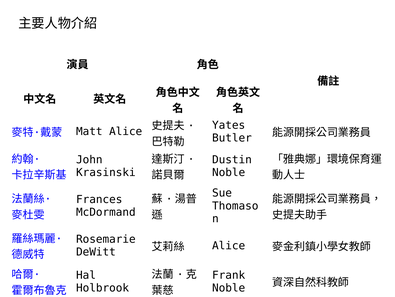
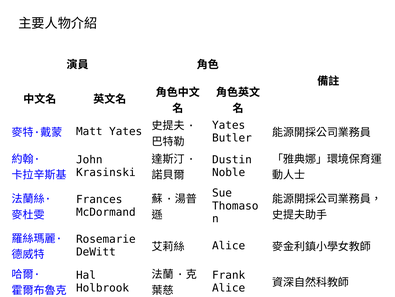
Matt Alice: Alice -> Yates (126, 131)
Noble: Noble -> Alice (229, 287)
